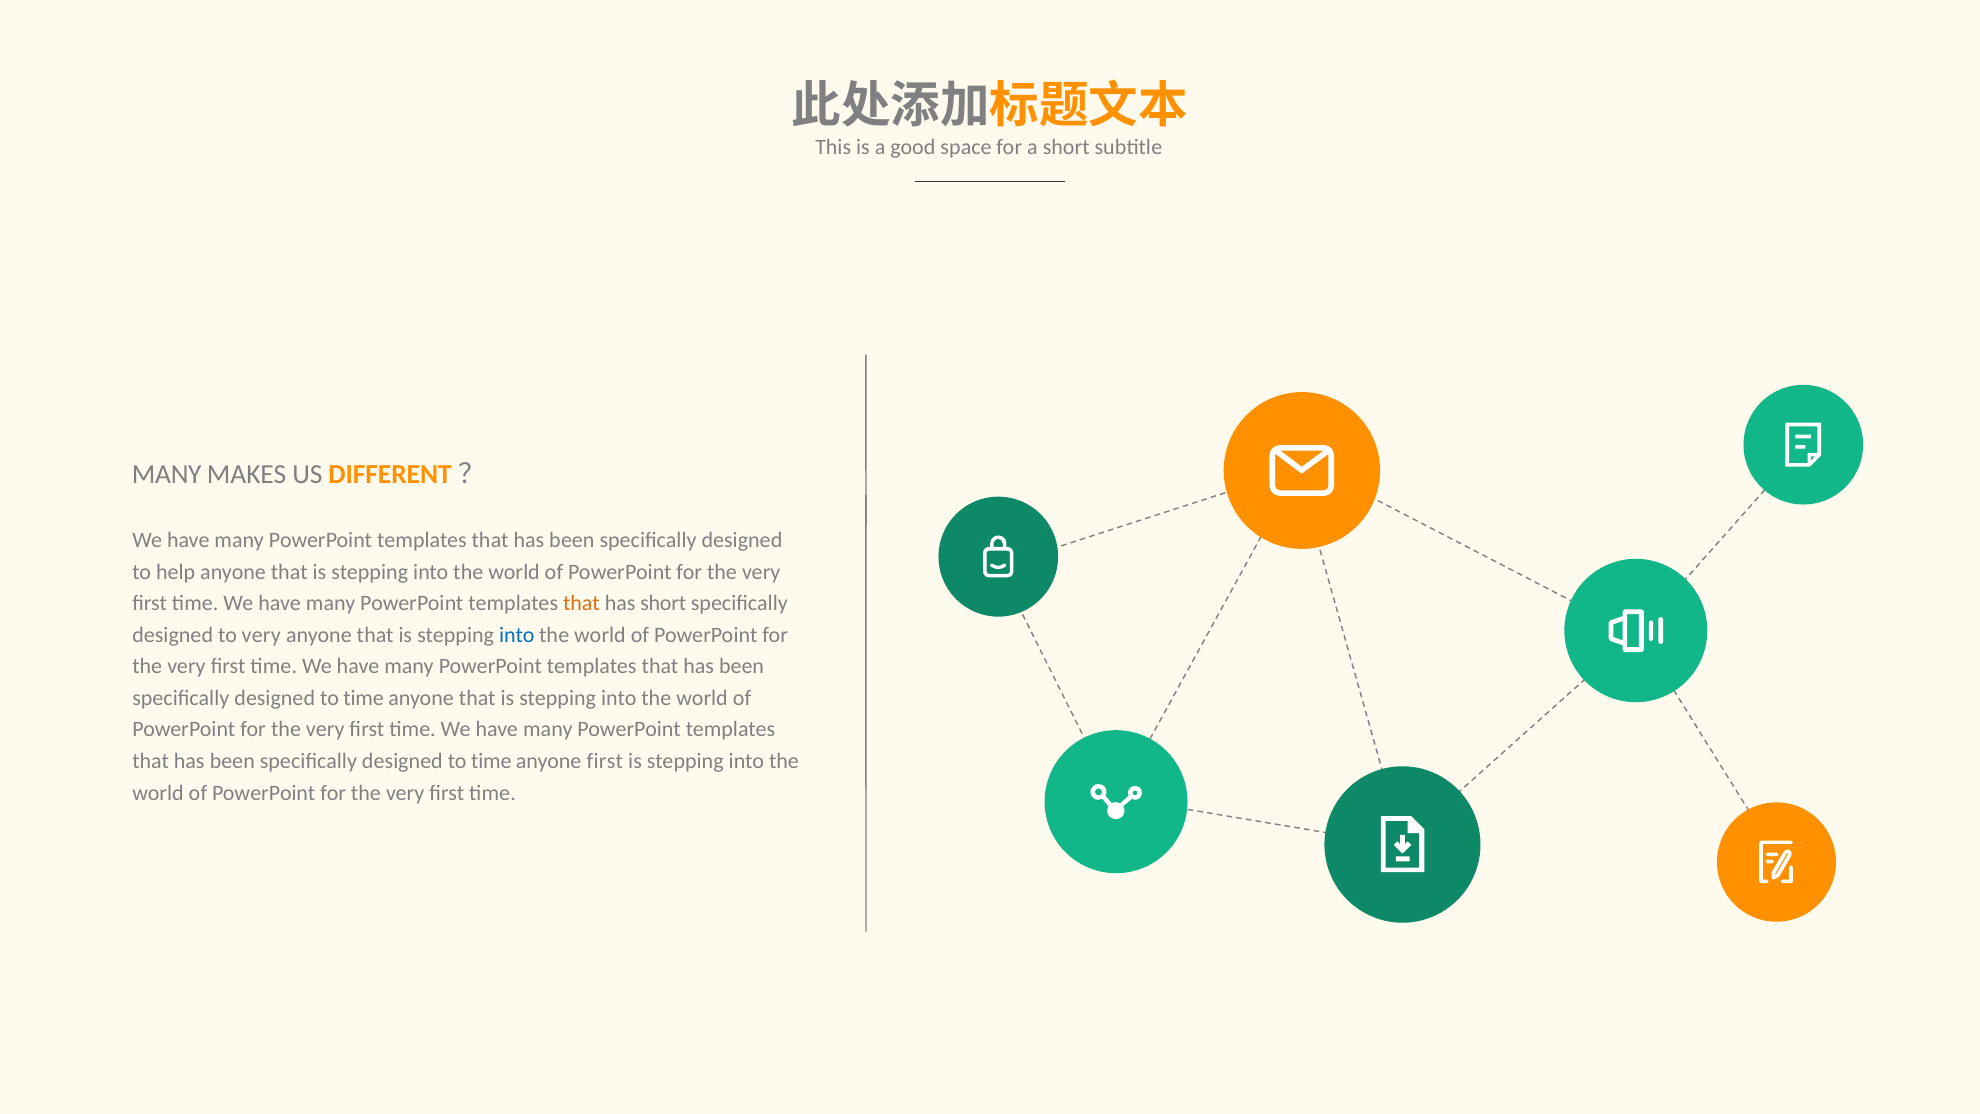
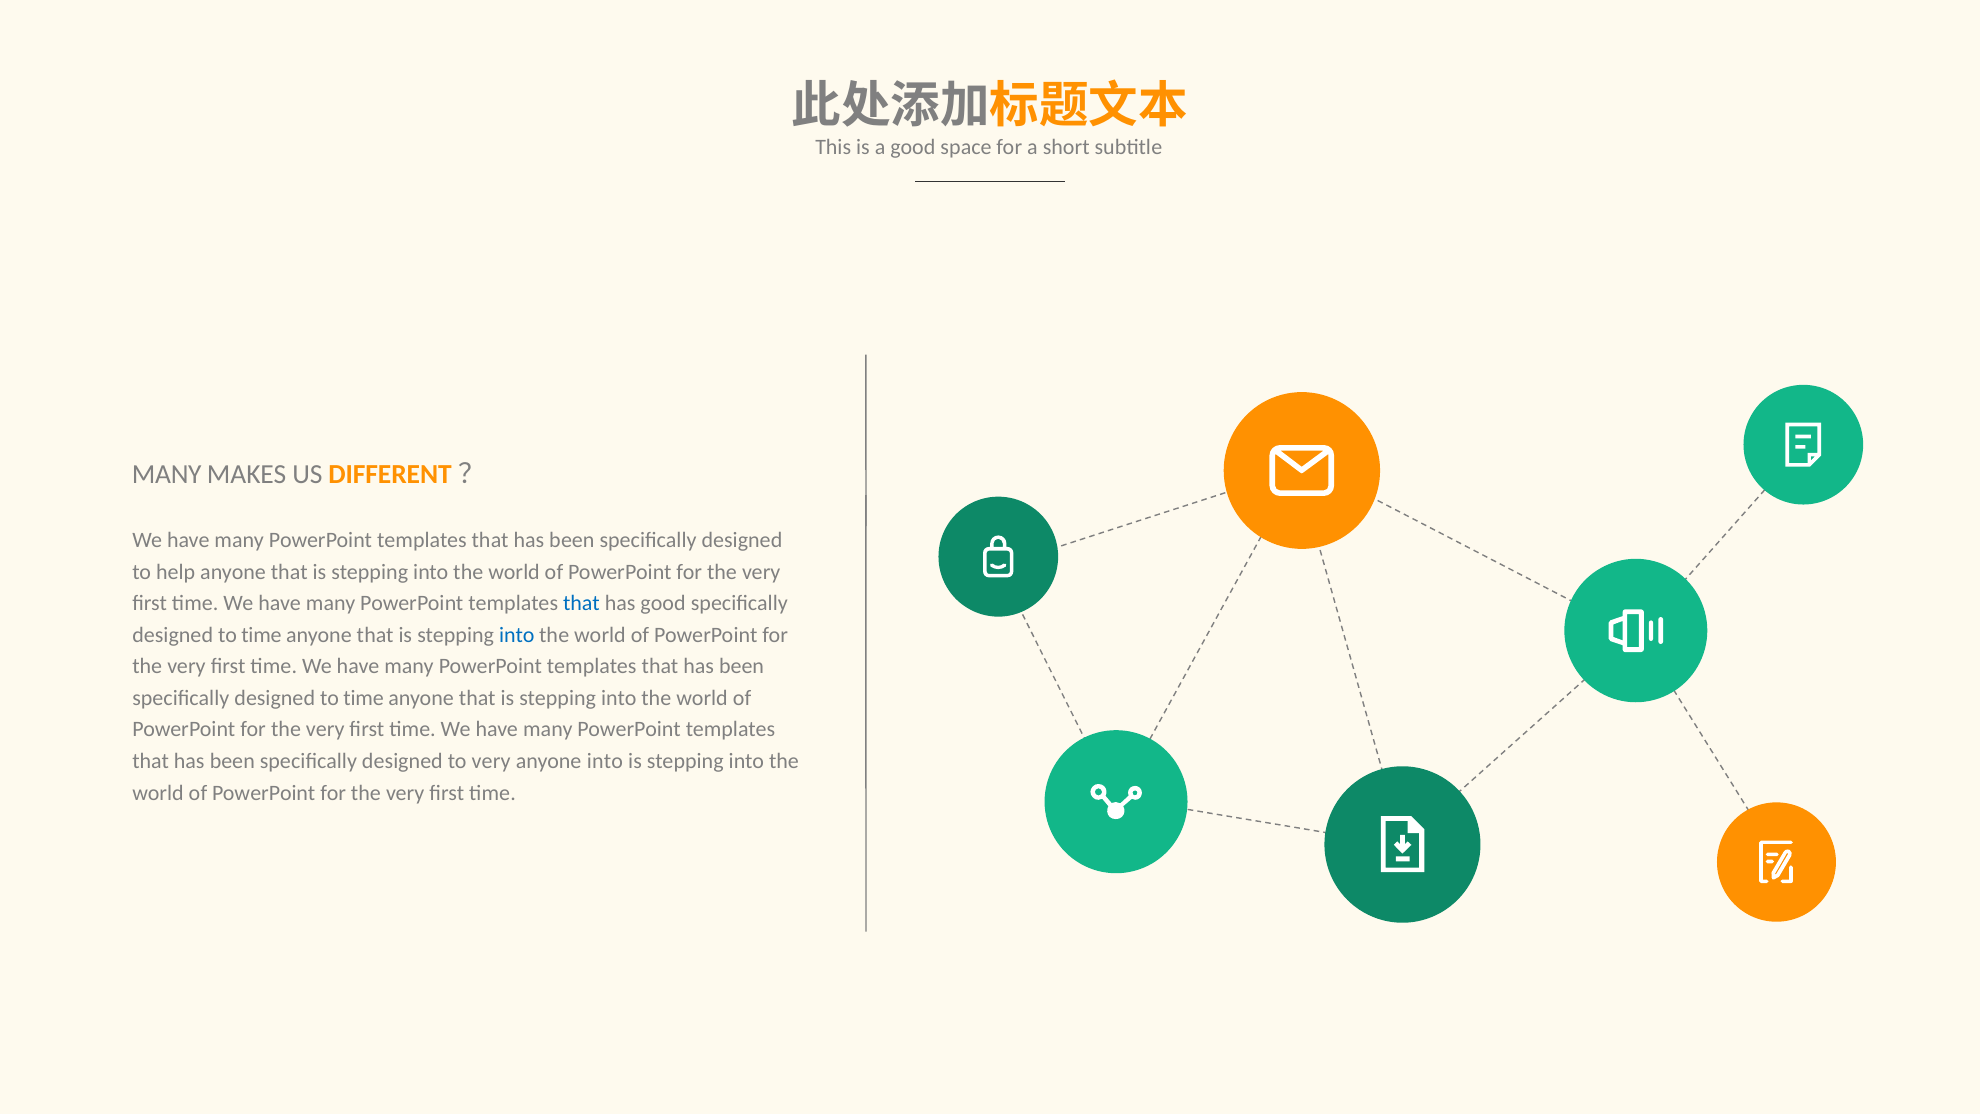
that colour: orange -> blue (581, 603)
has short: short -> good (663, 603)
very: very -> time (261, 635)
time: time -> very (491, 761)
anyone first: first -> into (605, 761)
